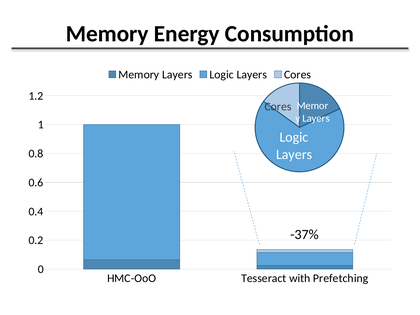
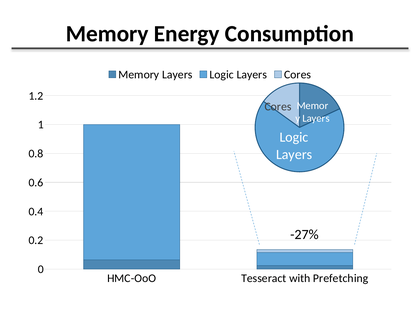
-37%: -37% -> -27% (304, 234)
